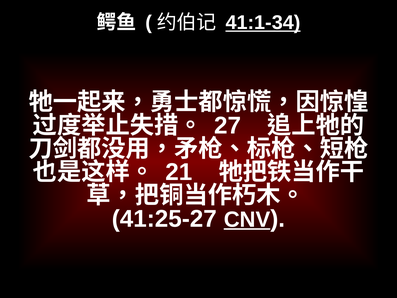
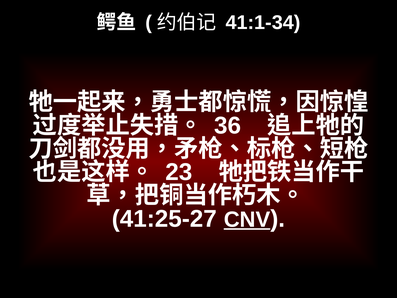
41:1-34 underline: present -> none (263, 23)
27: 27 -> 36 (228, 125)
21: 21 -> 23 (179, 172)
